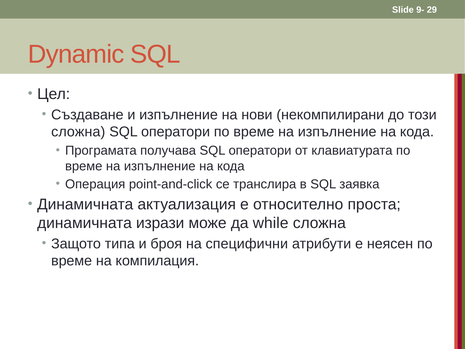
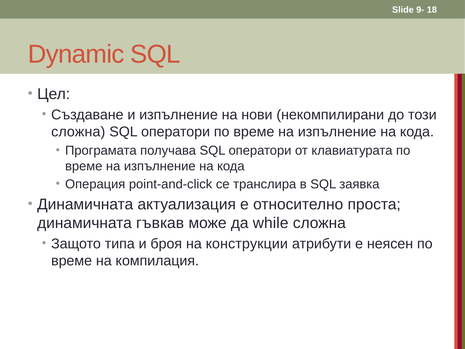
29: 29 -> 18 (432, 10)
изрази: изрази -> гъвкав (160, 223)
специфични: специфични -> конструкции (247, 244)
